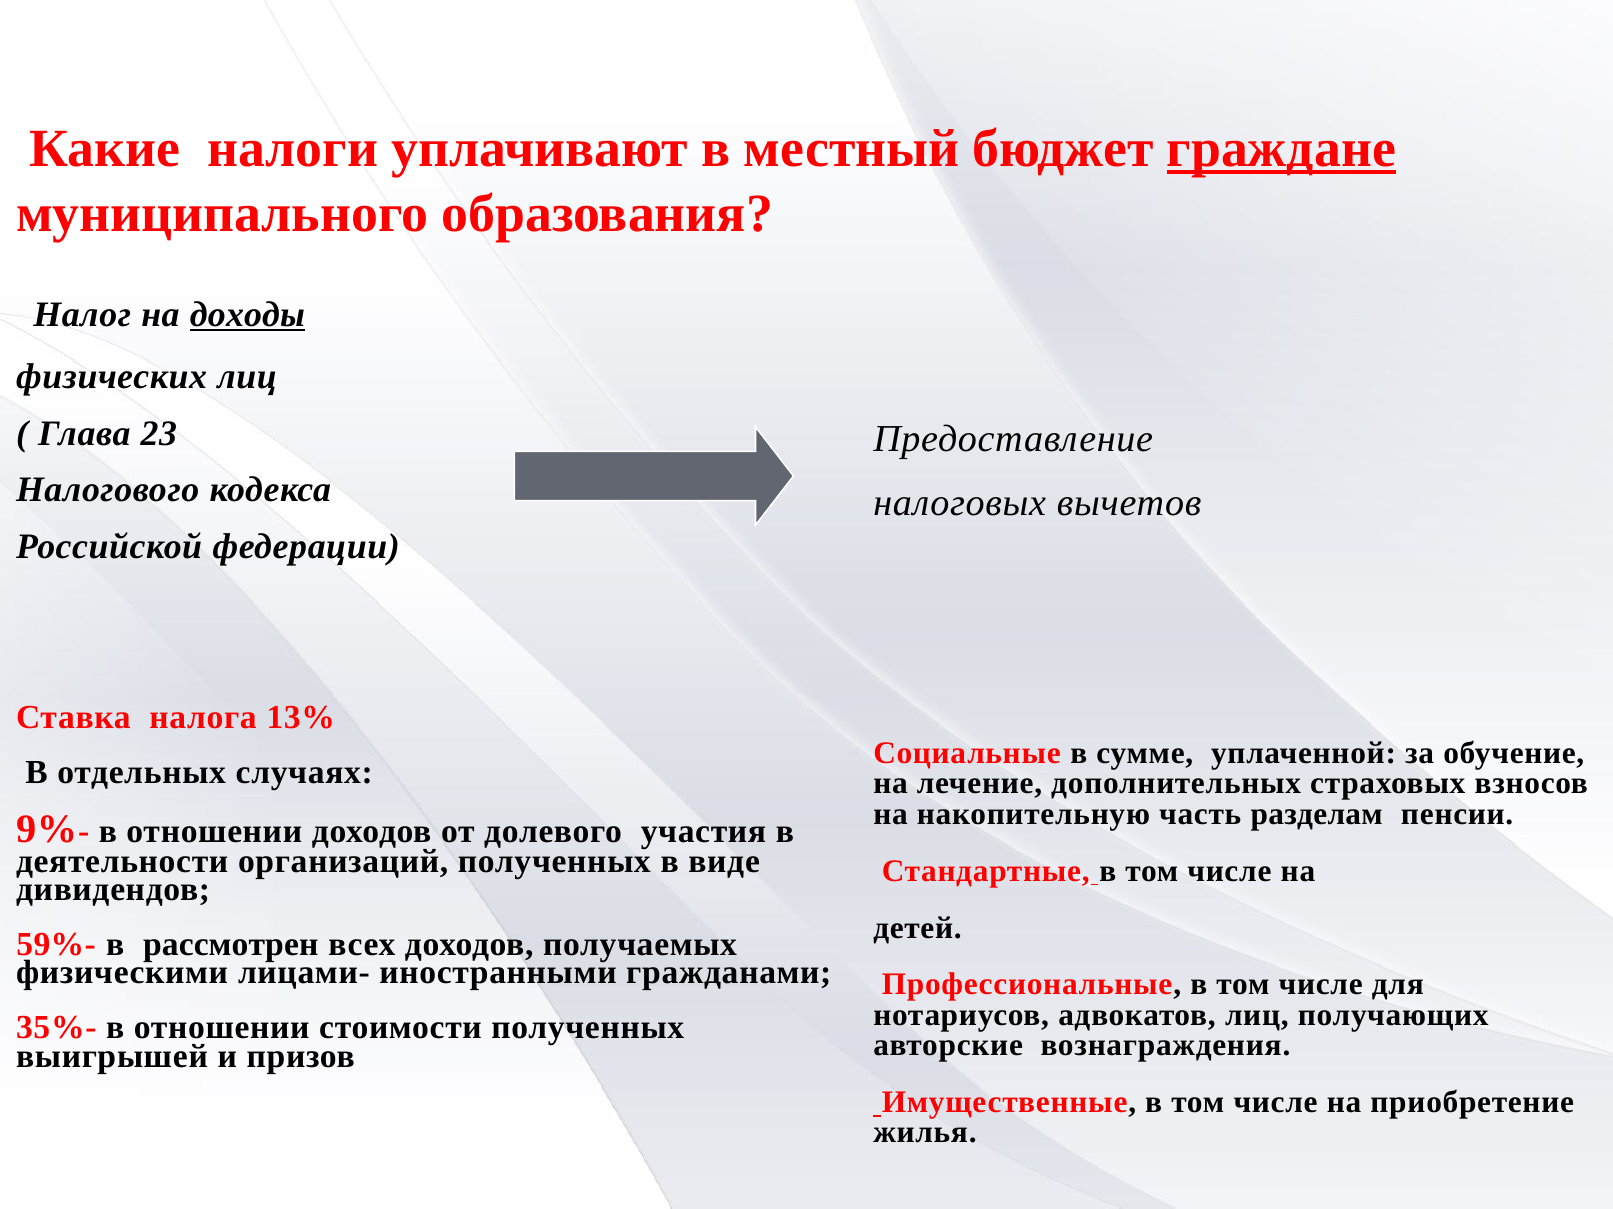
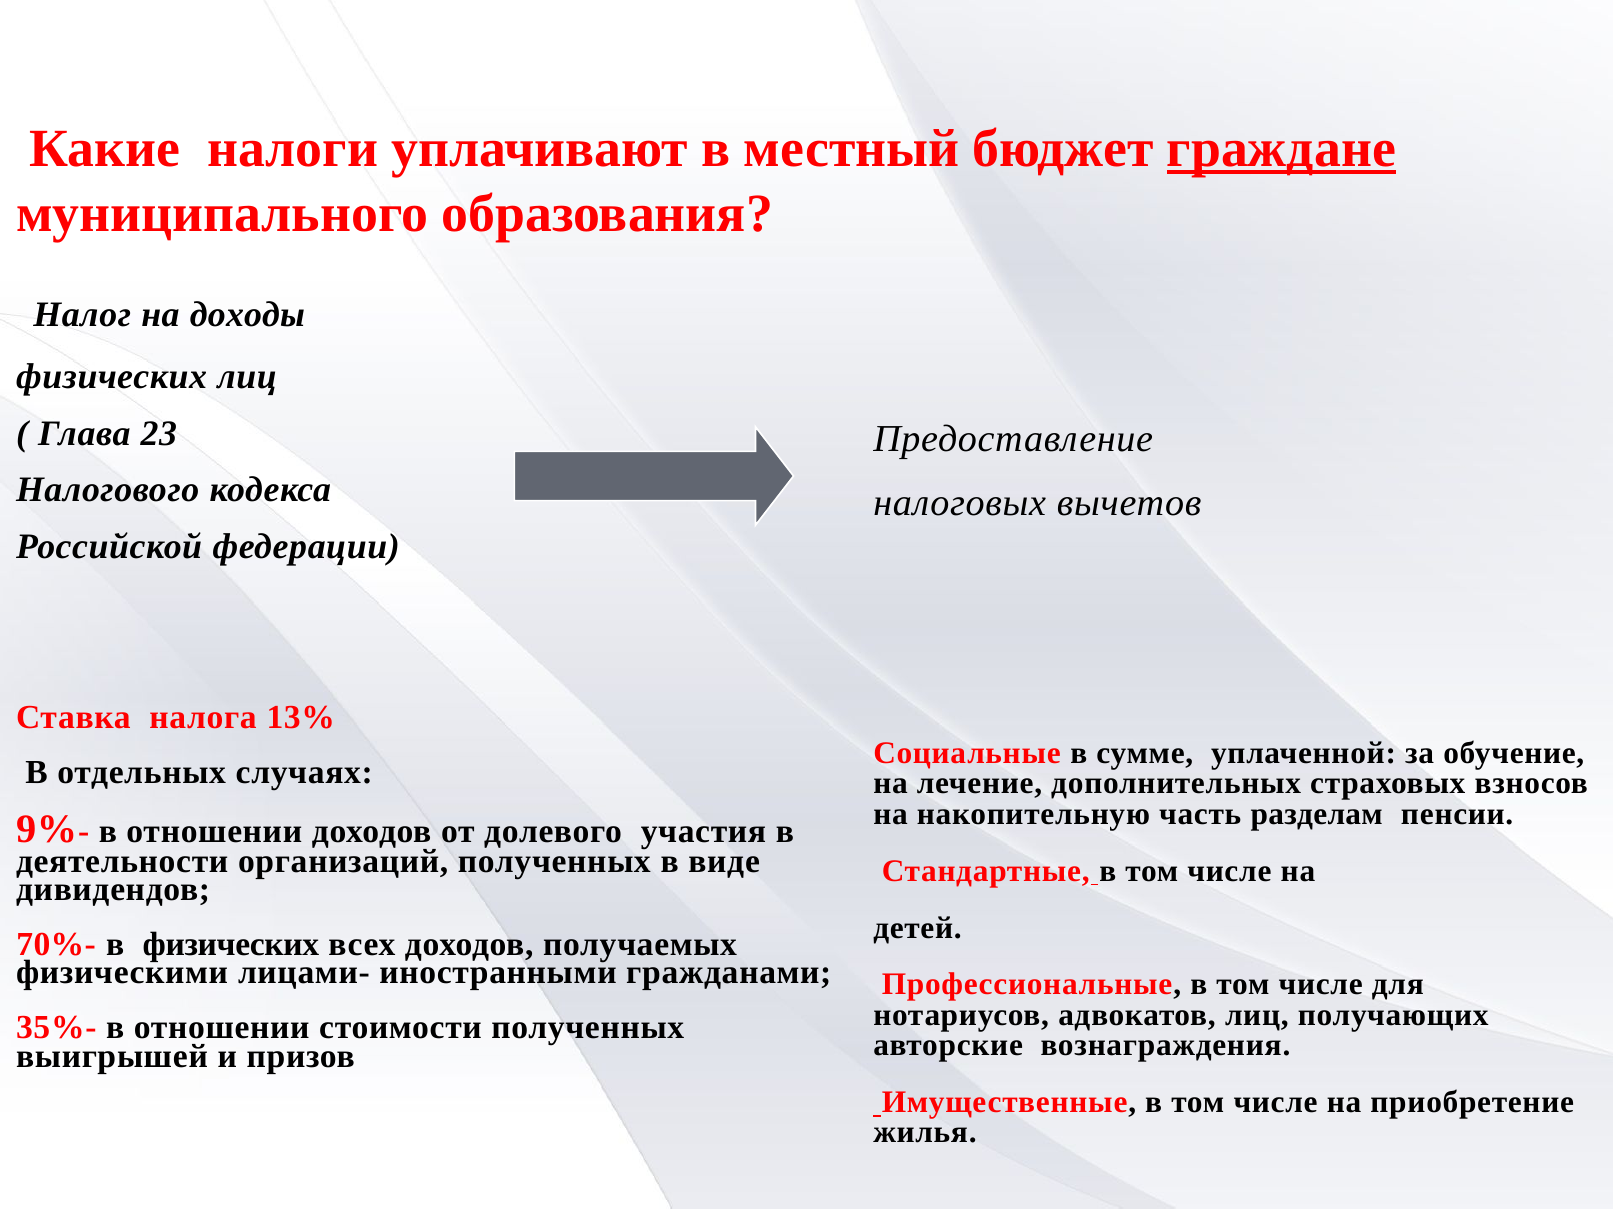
доходы underline: present -> none (247, 315)
59%-: 59%- -> 70%- (56, 945)
в рассмотрен: рассмотрен -> физических (231, 945)
